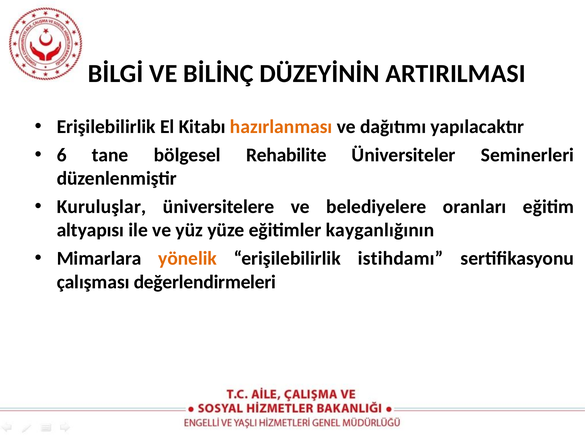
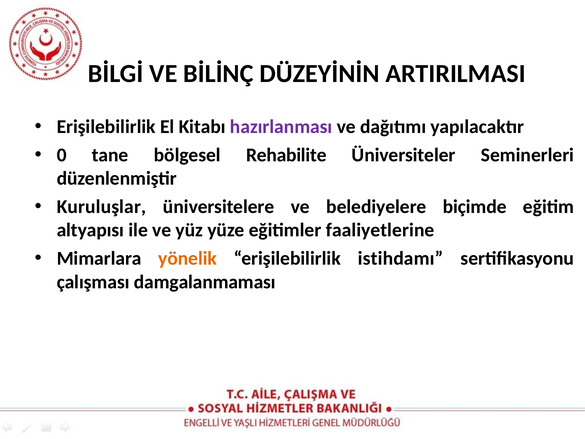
hazırlanması colour: orange -> purple (281, 127)
6: 6 -> 0 (62, 155)
oranları: oranları -> biçimde (475, 207)
kayganlığının: kayganlığının -> faaliyetlerine (380, 230)
değerlendirmeleri: değerlendirmeleri -> damgalanmaması (205, 282)
